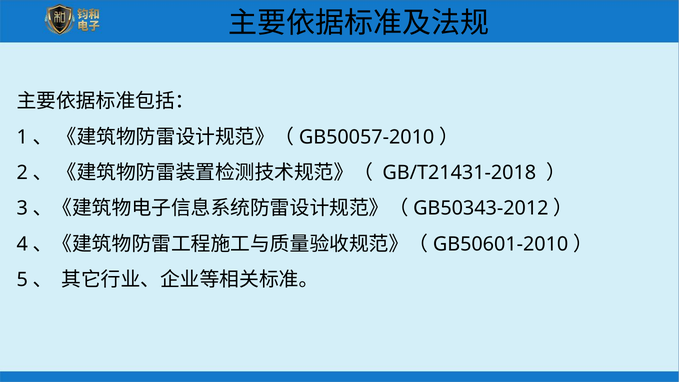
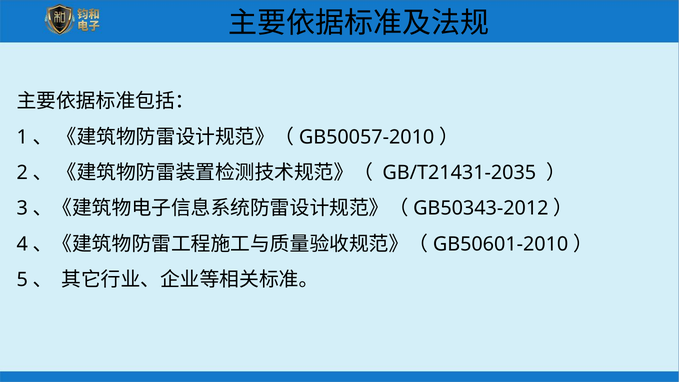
GB/T21431-2018: GB/T21431-2018 -> GB/T21431-2035 (459, 173)
